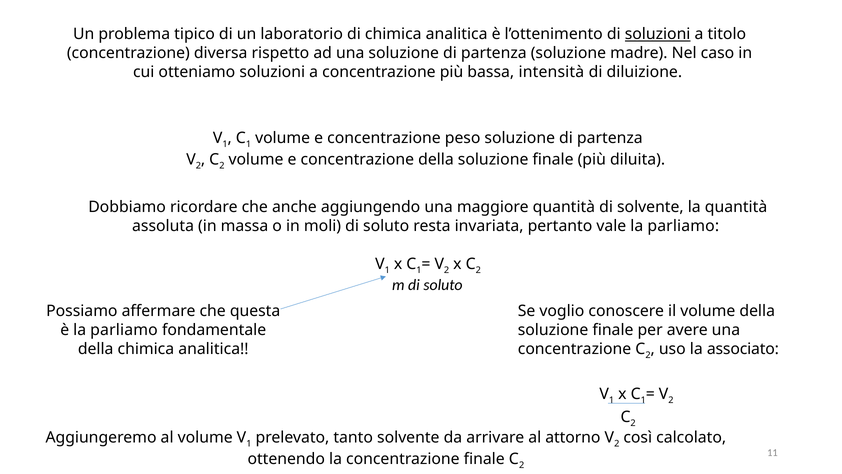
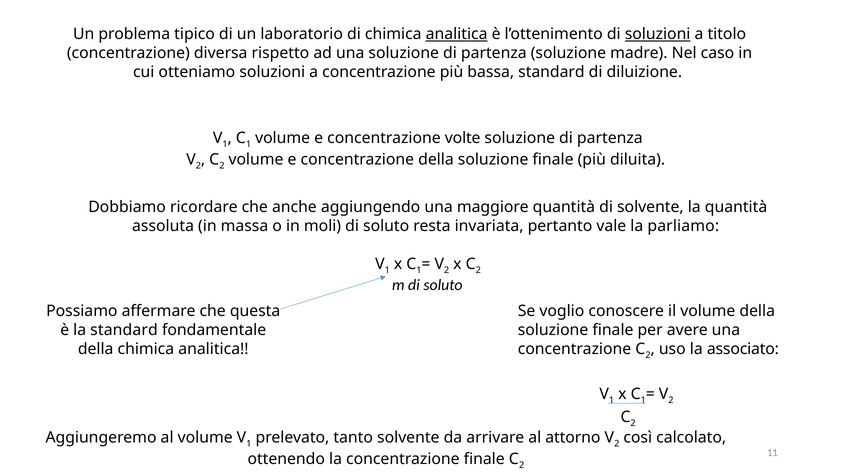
analitica underline: none -> present (457, 34)
bassa intensità: intensità -> standard (551, 72)
peso: peso -> volte (463, 138)
è la parliamo: parliamo -> standard (124, 330)
